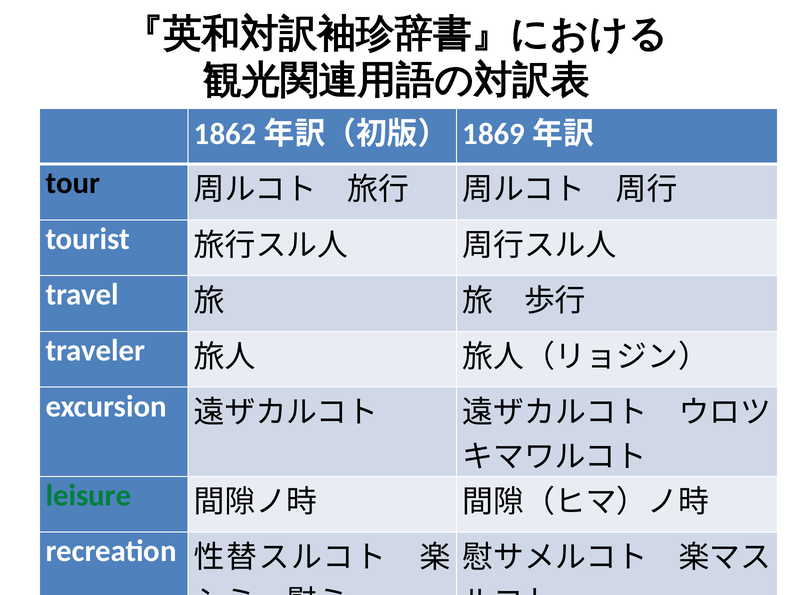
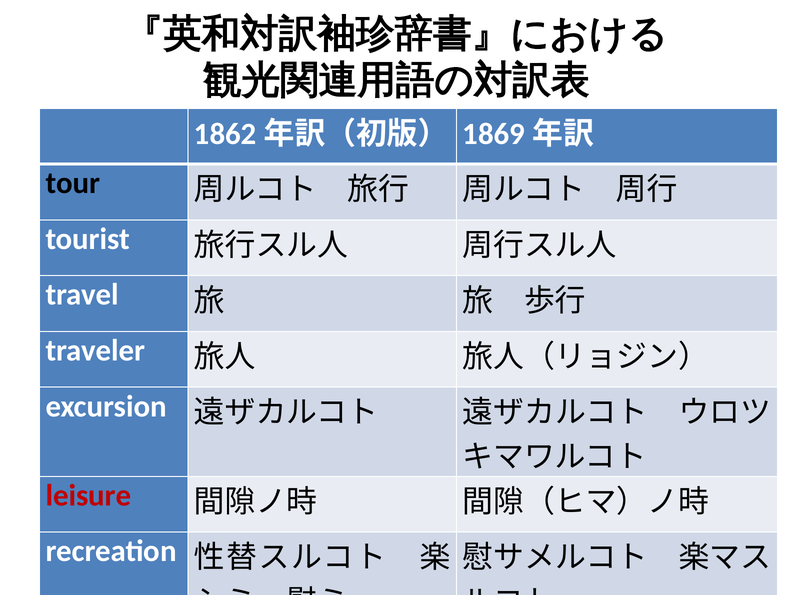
leisure colour: green -> red (88, 495)
